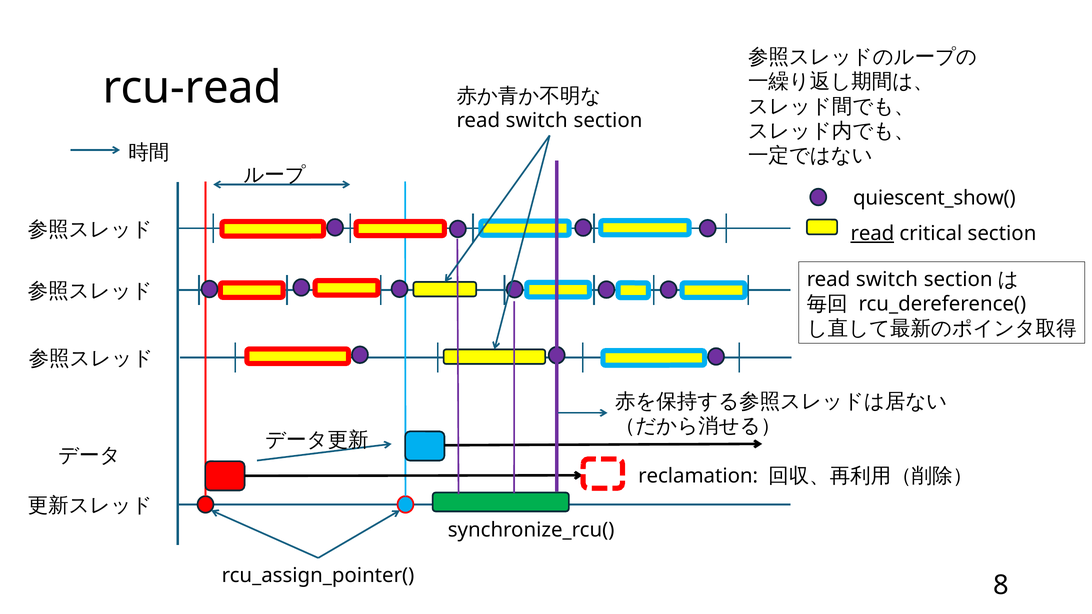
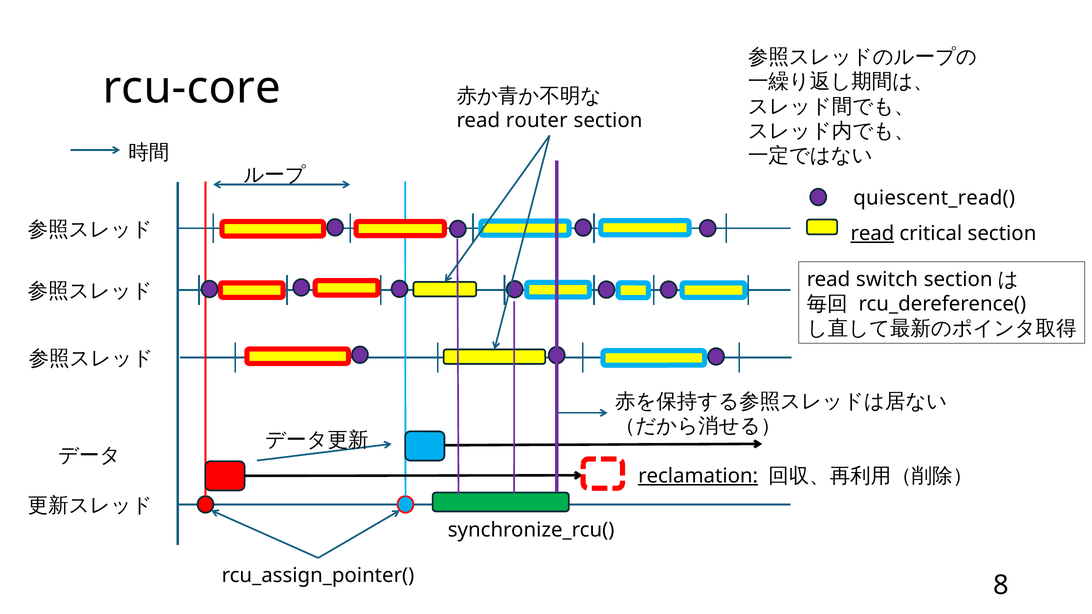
rcu-read: rcu-read -> rcu-core (192, 88)
switch: switch -> router (537, 121)
quiescent_show(: quiescent_show( -> quiescent_read( (934, 198)
reclamation underline: none -> present (698, 476)
